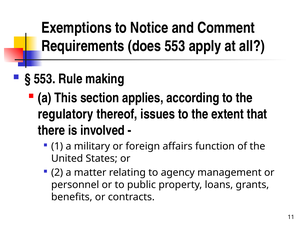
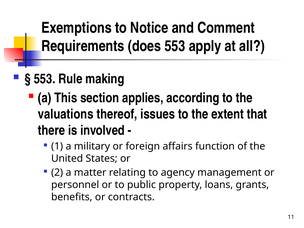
regulatory: regulatory -> valuations (66, 114)
